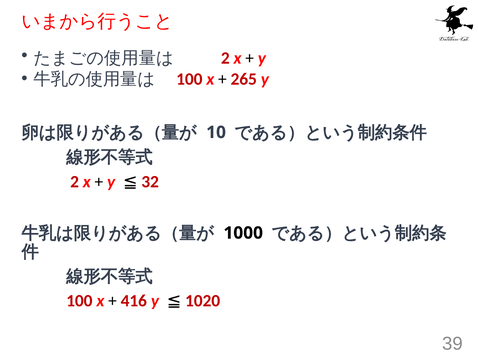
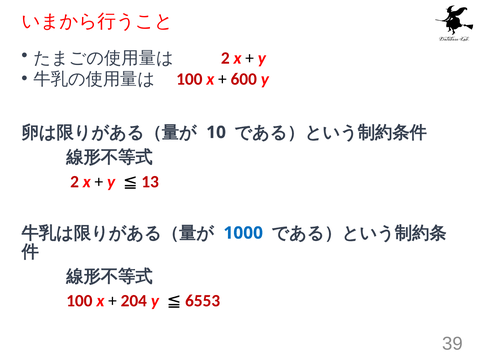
265: 265 -> 600 (244, 79)
32: 32 -> 13 (150, 181)
1000 colour: black -> blue (243, 233)
416: 416 -> 204 (134, 300)
1020: 1020 -> 6553 (203, 300)
